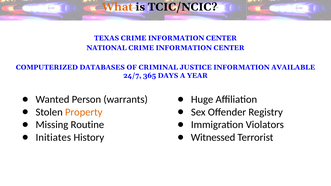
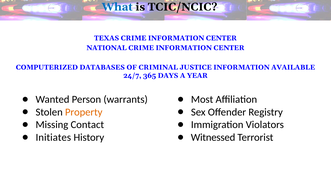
What colour: orange -> blue (117, 7)
Huge: Huge -> Most (202, 99)
Routine: Routine -> Contact (87, 125)
